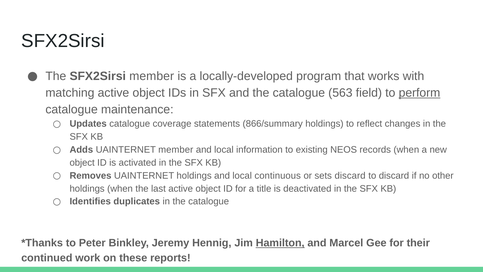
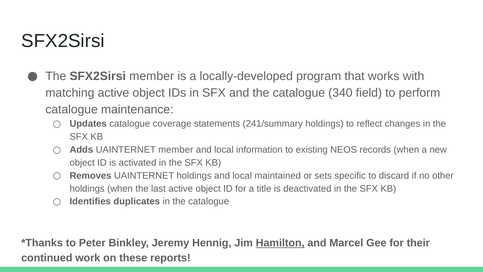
563: 563 -> 340 (340, 93)
perform underline: present -> none (419, 93)
866/summary: 866/summary -> 241/summary (273, 124)
continuous: continuous -> maintained (278, 175)
sets discard: discard -> specific (350, 175)
